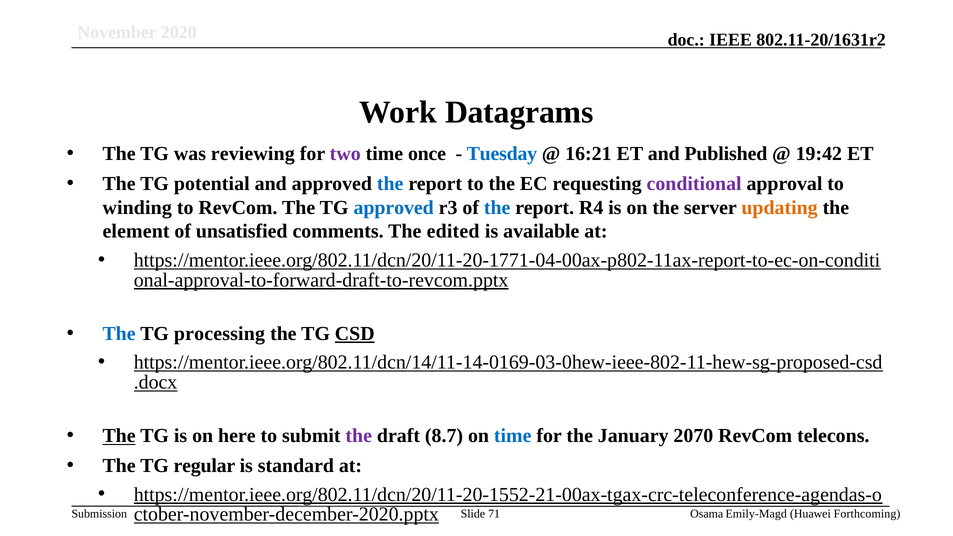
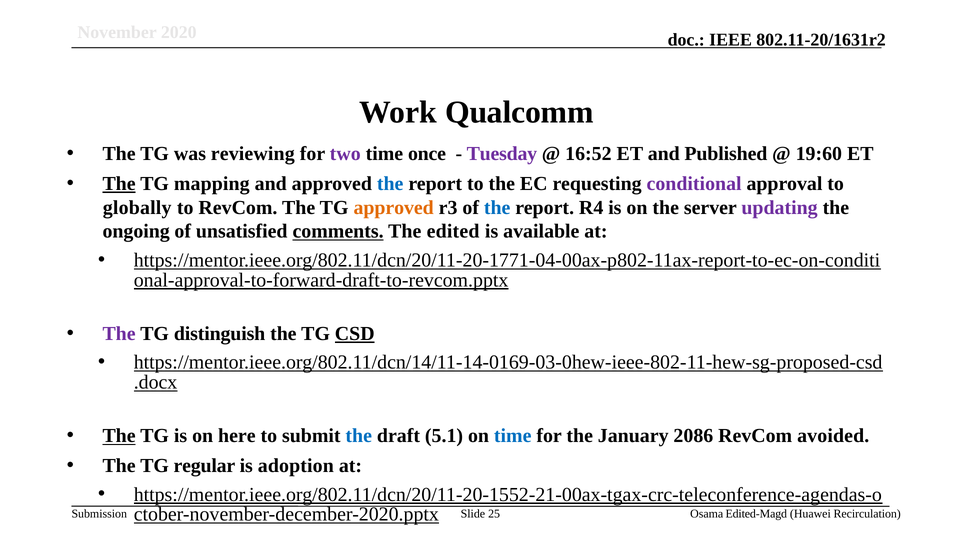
Datagrams: Datagrams -> Qualcomm (519, 112)
Tuesday colour: blue -> purple (502, 154)
16:21: 16:21 -> 16:52 (588, 154)
19:42: 19:42 -> 19:60 (819, 154)
The underline: none -> present (119, 184)
potential: potential -> mapping (212, 184)
winding: winding -> globally (137, 208)
approved colour: blue -> orange (394, 208)
updating colour: orange -> purple (780, 208)
element: element -> ongoing (136, 231)
comments underline: none -> present (338, 231)
The colour: blue -> purple (119, 334)
processing: processing -> distinguish (220, 334)
the colour: purple -> blue (359, 436)
8.7: 8.7 -> 5.1 (444, 436)
2070: 2070 -> 2086 (693, 436)
telecons: telecons -> avoided (833, 436)
standard: standard -> adoption (296, 466)
71: 71 -> 25 (494, 514)
Emily-Magd: Emily-Magd -> Edited-Magd (756, 514)
Forthcoming: Forthcoming -> Recirculation (867, 514)
